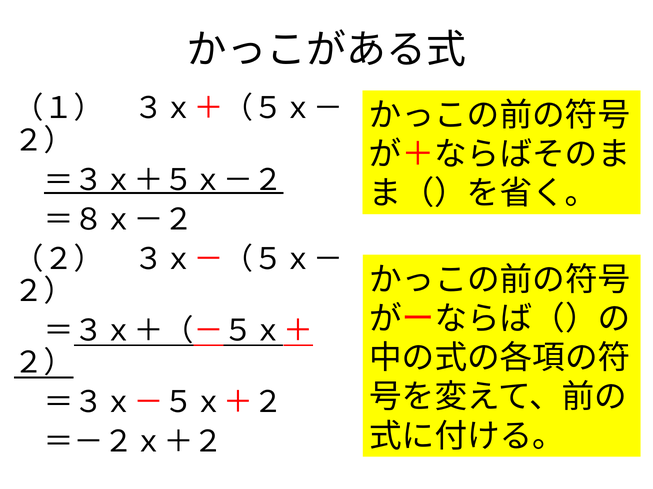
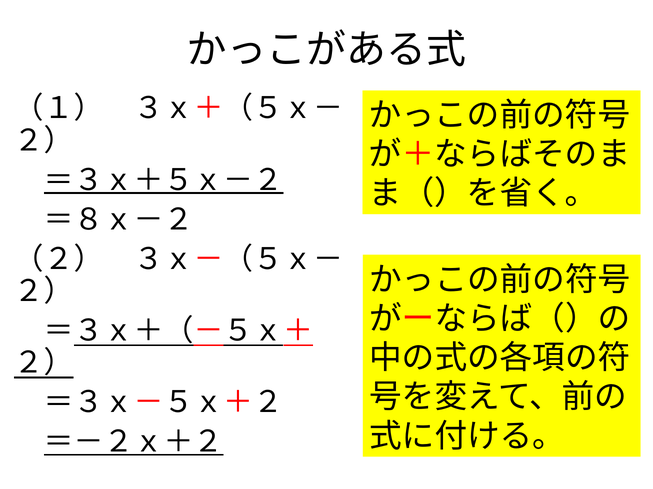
＝－２ｘ＋２ underline: none -> present (134, 443)
